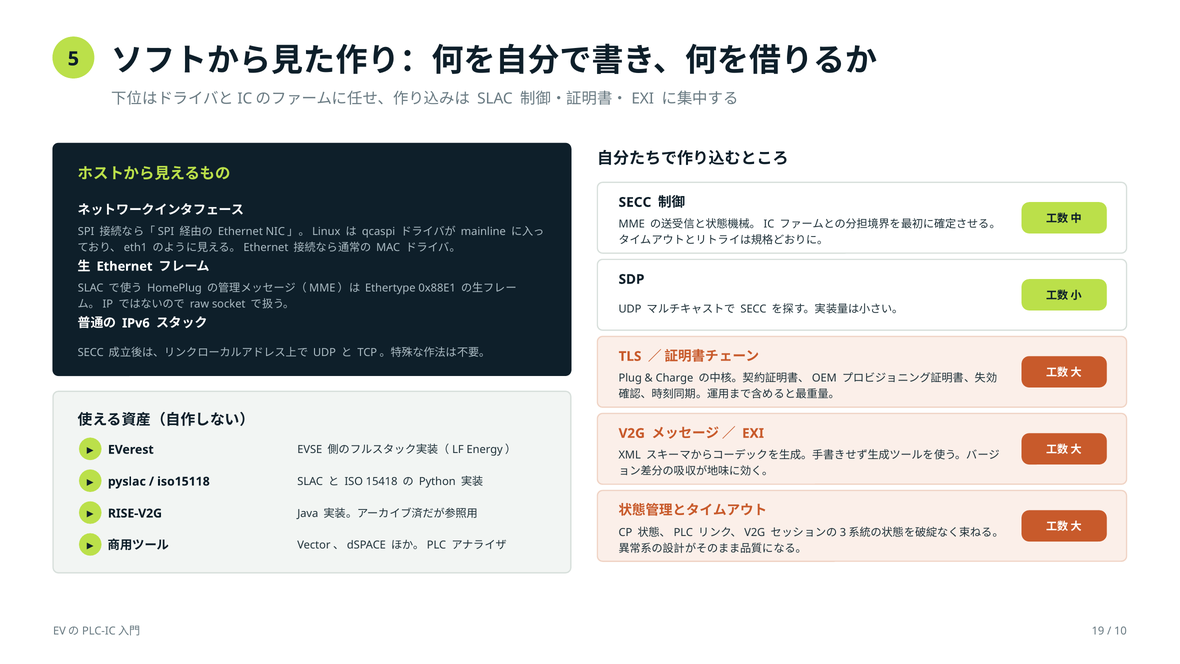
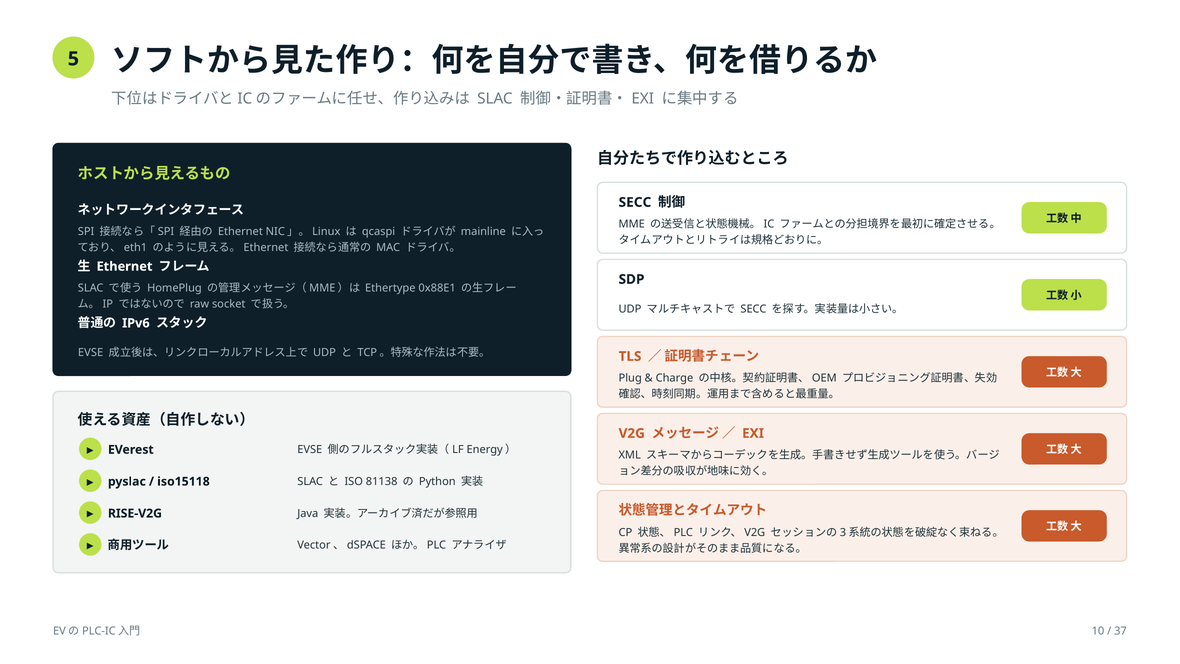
SECC: SECC -> EVSE (91, 353)
15418: 15418 -> 81138 (382, 481)
19: 19 -> 10 (1098, 631)
10: 10 -> 37 (1120, 631)
